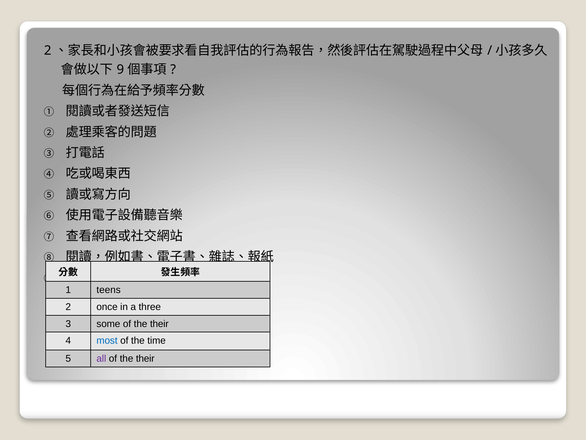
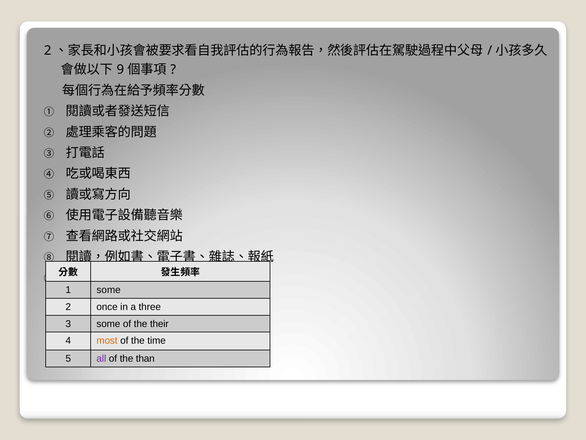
1 teens: teens -> some (109, 290)
most colour: blue -> orange (107, 340)
their: their -> than (145, 358)
